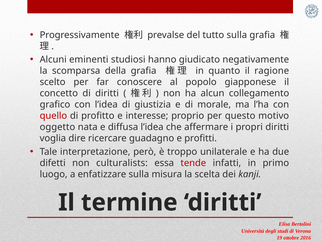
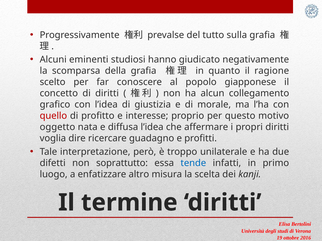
culturalists: culturalists -> soprattutto (122, 163)
tende colour: red -> blue (193, 163)
enfatizzare sulla: sulla -> altro (139, 175)
